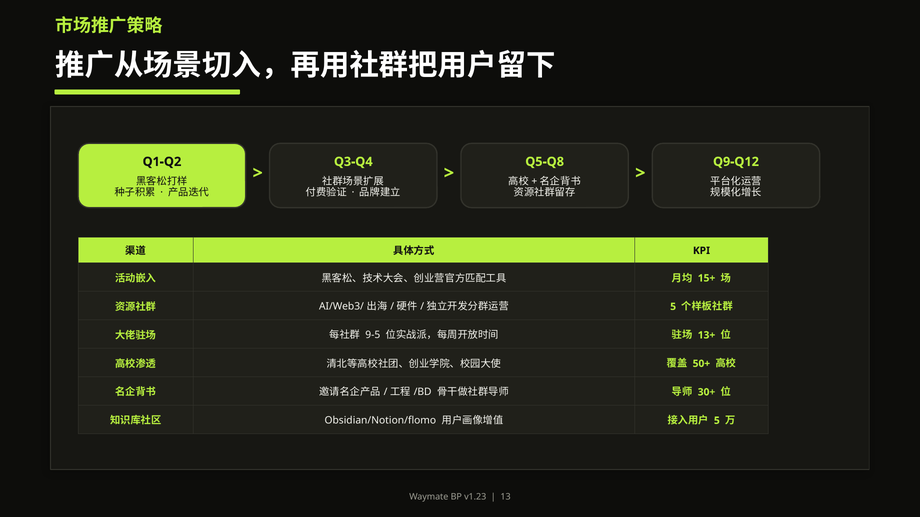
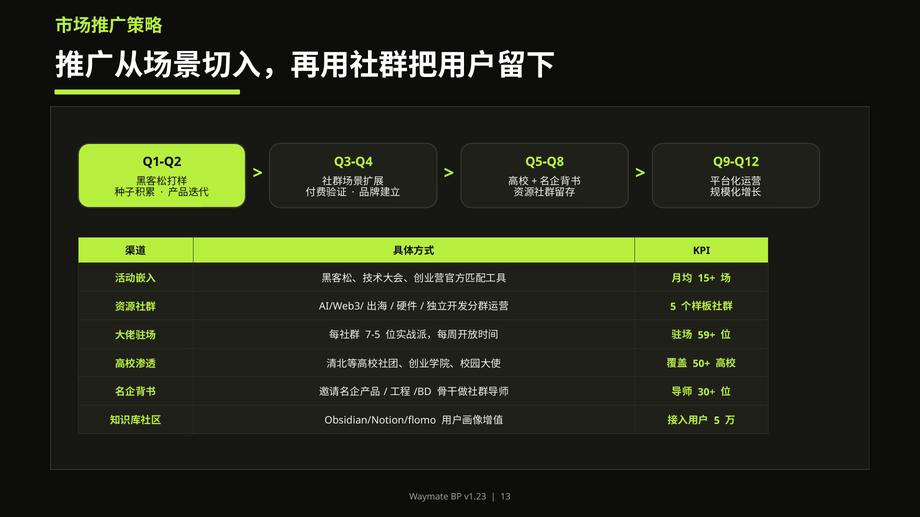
9-5: 9-5 -> 7-5 (373, 335)
13+: 13+ -> 59+ (707, 335)
